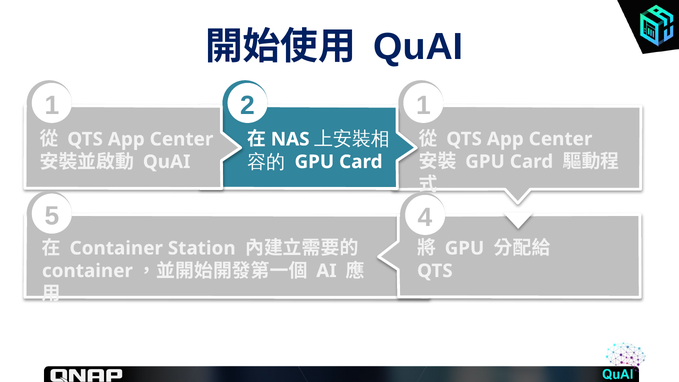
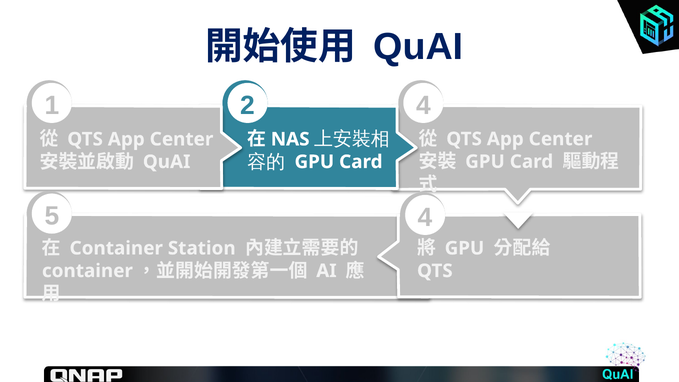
1 1: 1 -> 4 (423, 105)
